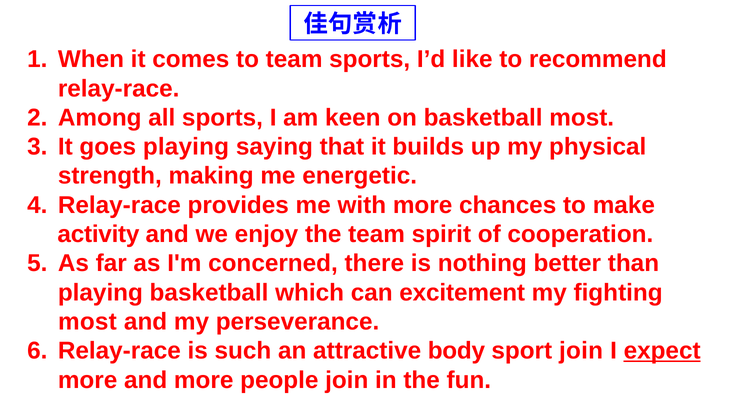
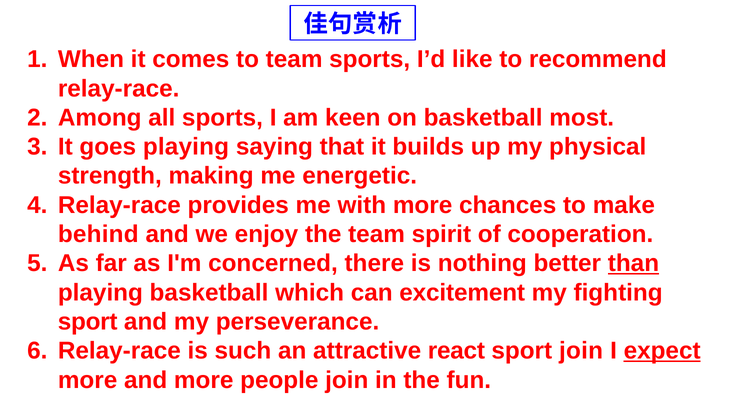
activity: activity -> behind (98, 234)
than underline: none -> present (633, 264)
most: most -> sport (88, 322)
body: body -> react (456, 351)
